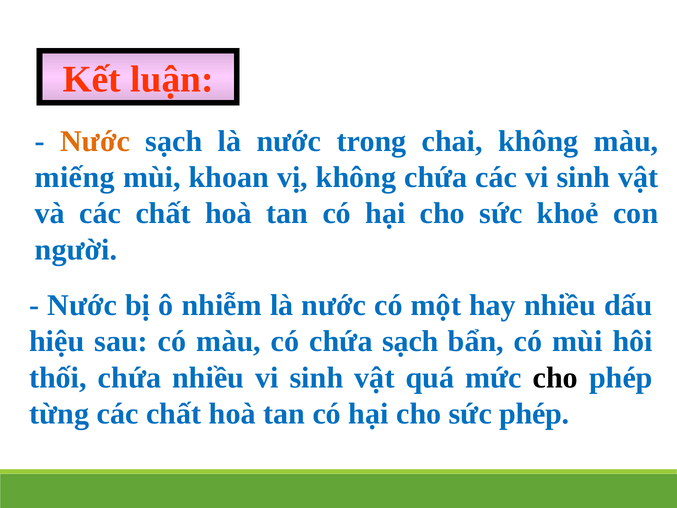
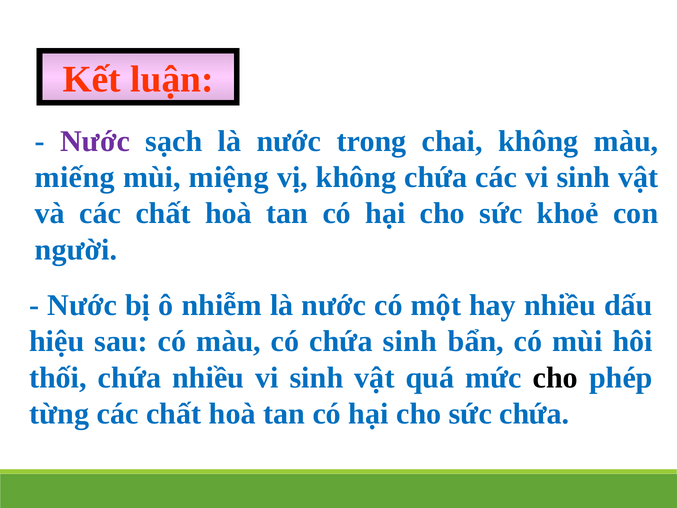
Nước colour: orange -> purple (95, 141)
khoan: khoan -> miệng (229, 177)
chứa sạch: sạch -> sinh (410, 341)
sức phép: phép -> chứa (534, 414)
